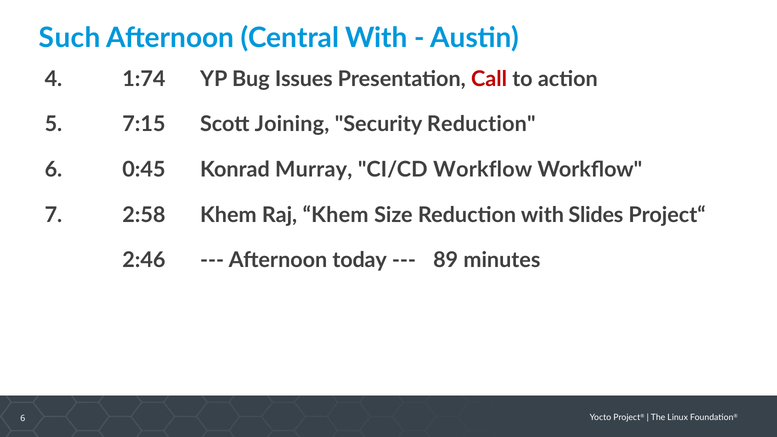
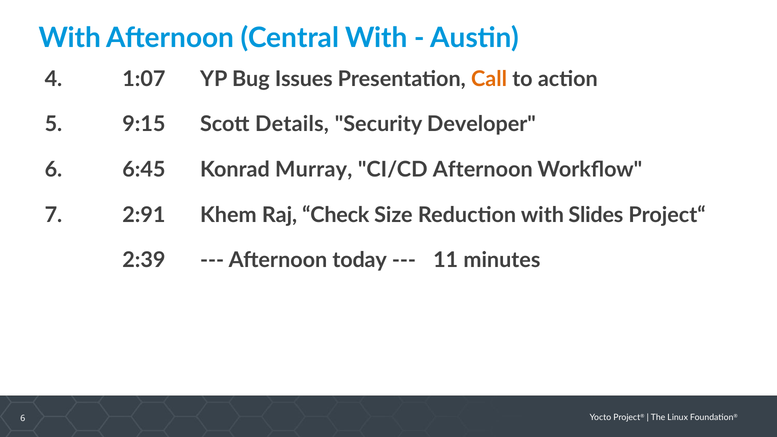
Such: Such -> With (70, 38)
1:74: 1:74 -> 1:07 (144, 79)
Call colour: red -> orange (489, 79)
7:15: 7:15 -> 9:15 (144, 124)
Joining: Joining -> Details (292, 124)
Security Reduction: Reduction -> Developer (481, 124)
0:45: 0:45 -> 6:45 (144, 170)
CI/CD Workflow: Workflow -> Afternoon (483, 170)
2:58: 2:58 -> 2:91 (144, 215)
Raj Khem: Khem -> Check (336, 215)
2:46: 2:46 -> 2:39 (144, 260)
89: 89 -> 11 (446, 260)
